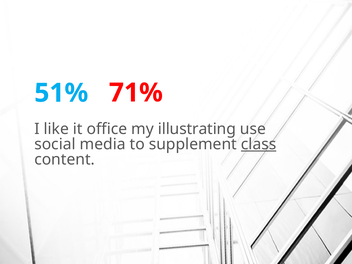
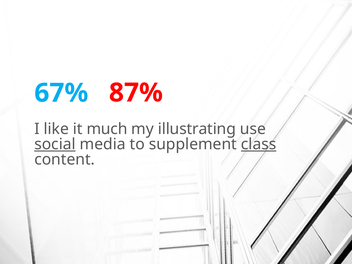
71%: 71% -> 87% (136, 93)
51%: 51% -> 67% (61, 93)
office: office -> much (107, 129)
social underline: none -> present (55, 144)
